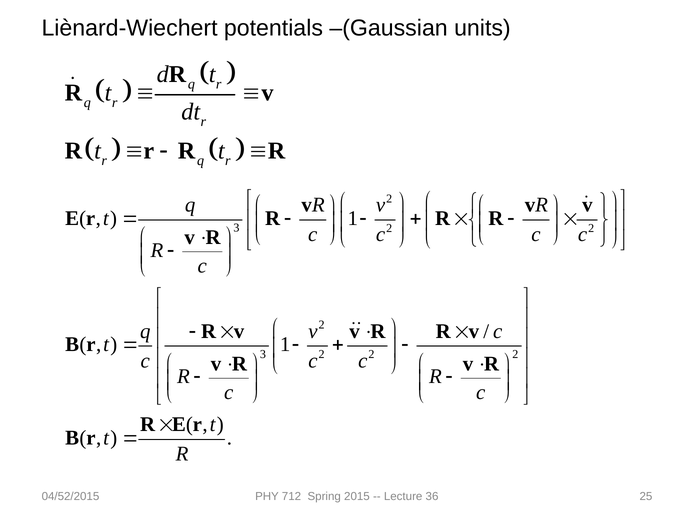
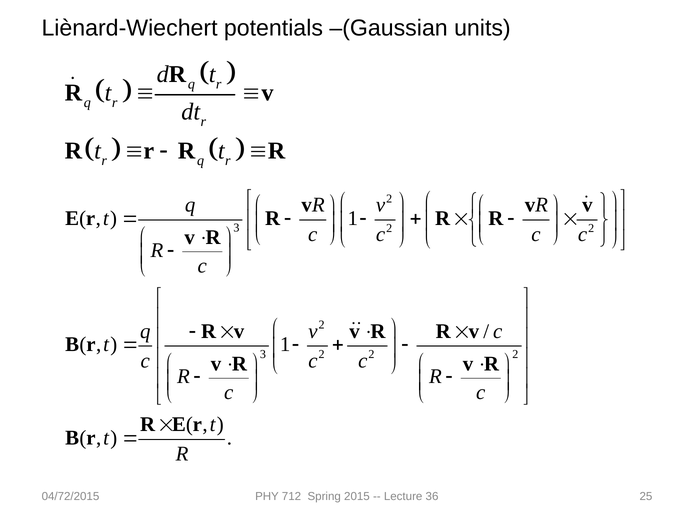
04/52/2015: 04/52/2015 -> 04/72/2015 (70, 497)
